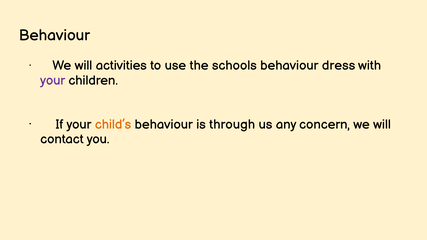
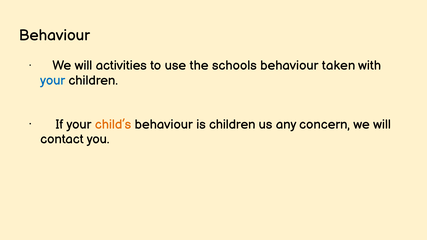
dress: dress -> taken (339, 66)
your colour: purple -> blue (53, 81)
is through: through -> children (232, 124)
